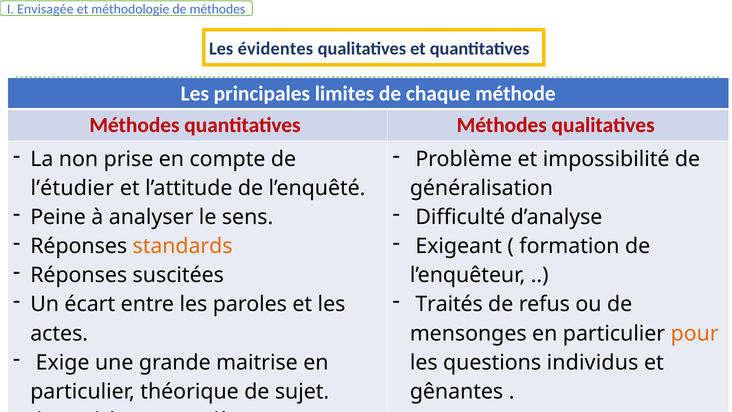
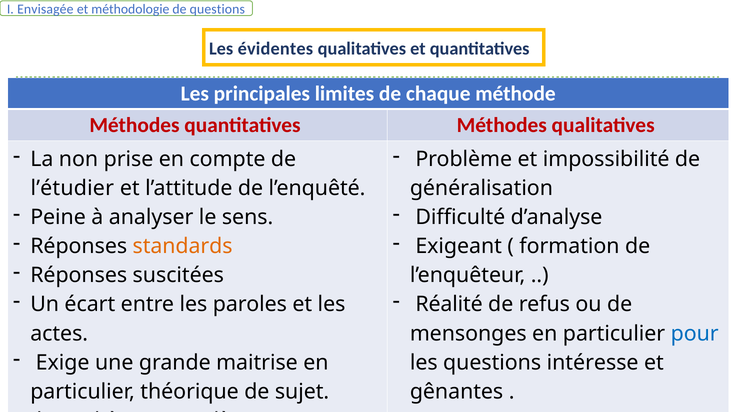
de méthodes: méthodes -> questions (217, 9)
Traités: Traités -> Réalité (449, 304)
pour colour: orange -> blue (695, 333)
individus: individus -> intéresse (593, 362)
